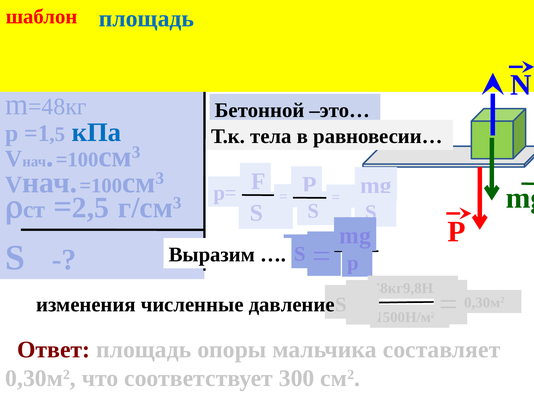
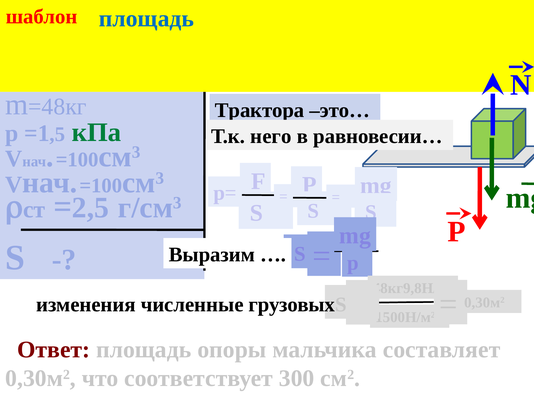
Бетонной: Бетонной -> Трактора (260, 110)
кПа colour: blue -> green (97, 132)
тела: тела -> него (271, 136)
давление: давление -> грузовых (292, 304)
